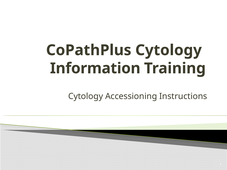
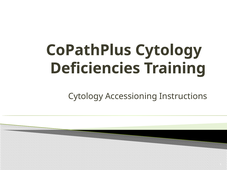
Information: Information -> Deficiencies (95, 68)
